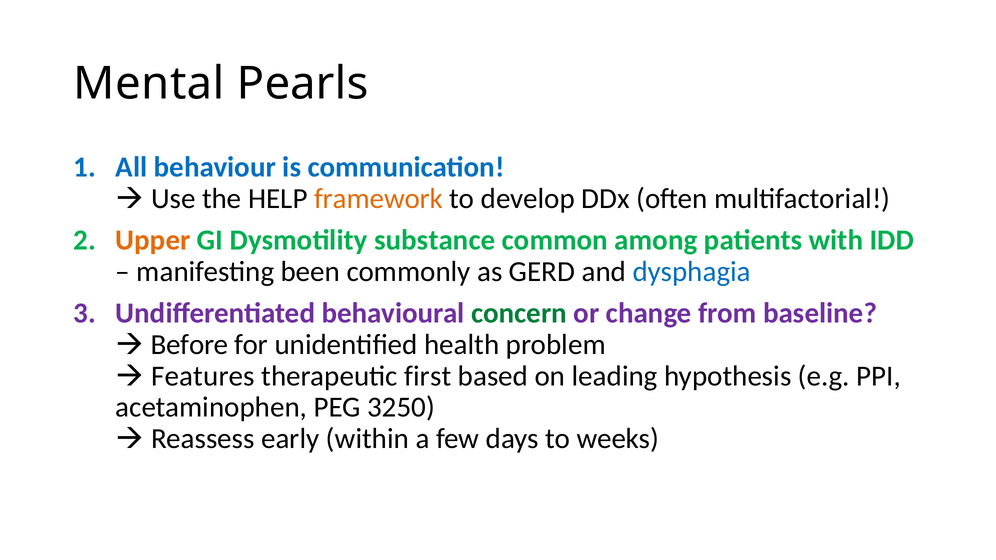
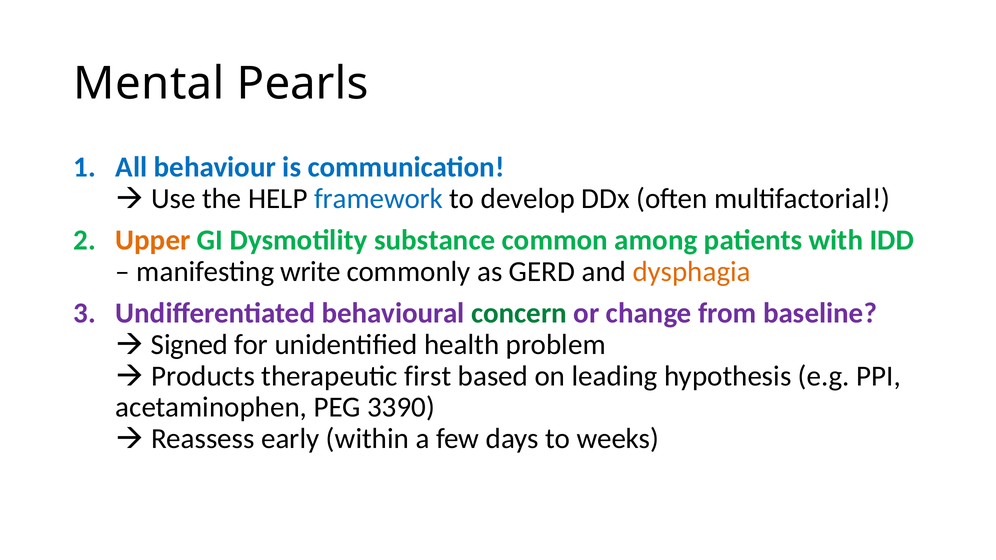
framework colour: orange -> blue (379, 199)
been: been -> write (310, 272)
dysphagia colour: blue -> orange (692, 272)
Before: Before -> Signed (190, 345)
Features: Features -> Products (203, 376)
3250: 3250 -> 3390 (401, 407)
